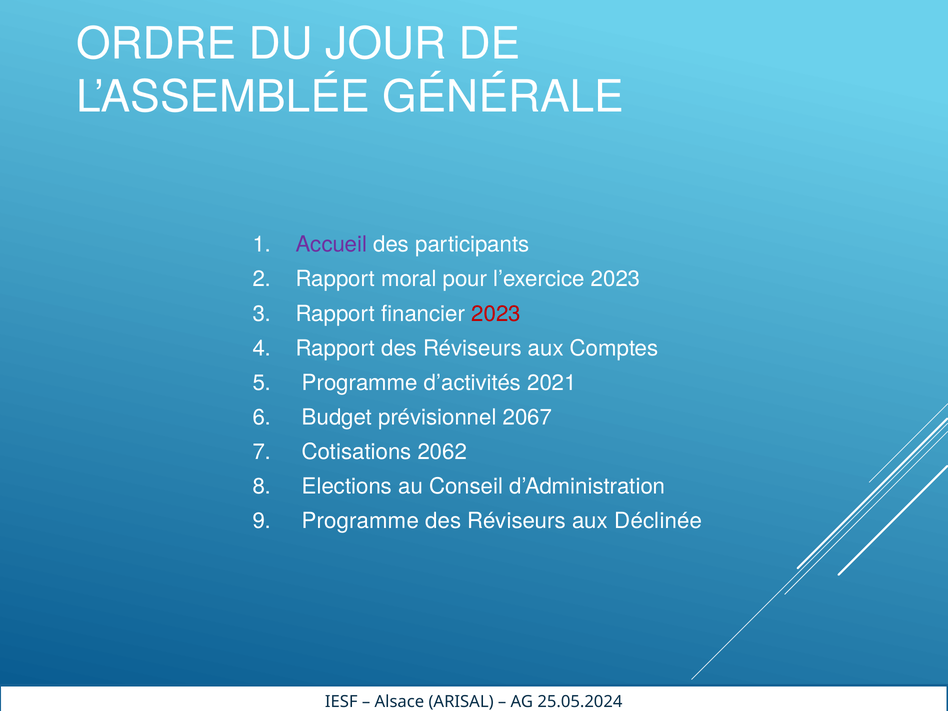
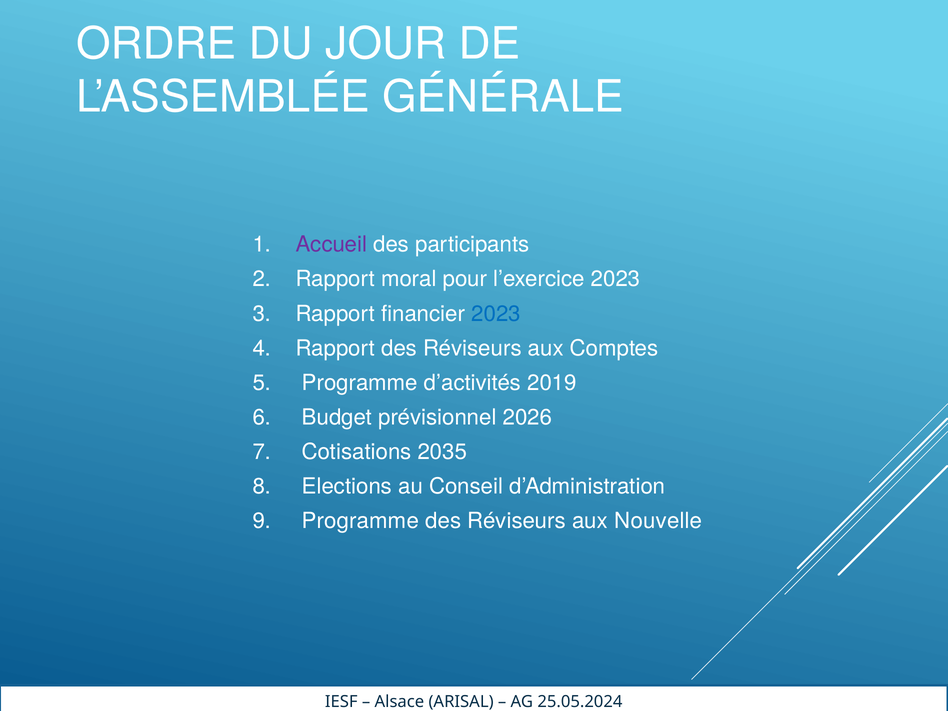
2023 colour: red -> blue (496, 314)
2021: 2021 -> 2019 (552, 383)
2067: 2067 -> 2026 (527, 417)
2062: 2062 -> 2035 (442, 452)
Déclinée: Déclinée -> Nouvelle (658, 521)
